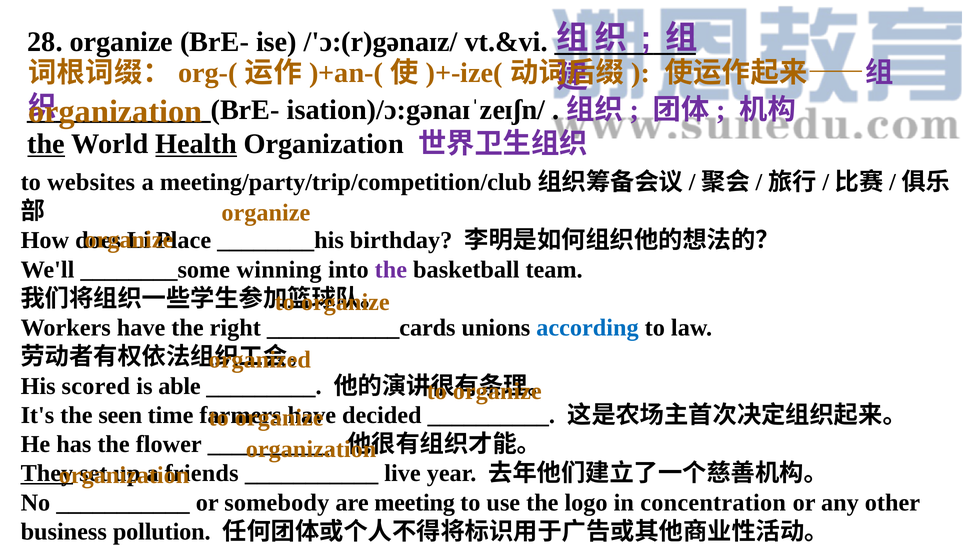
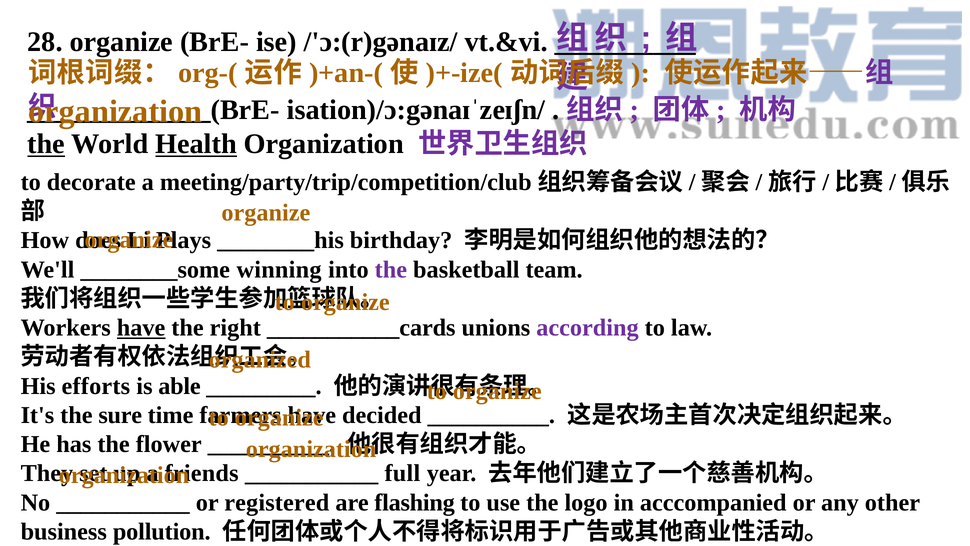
websites: websites -> decorate (91, 182)
Place: Place -> Plays (184, 240)
have underline: none -> present (141, 328)
according colour: blue -> purple (587, 328)
scored: scored -> efforts (96, 386)
seen: seen -> sure (120, 415)
They underline: present -> none (47, 473)
live: live -> full (402, 473)
somebody: somebody -> registered (277, 502)
meeting: meeting -> flashing (415, 502)
concentration: concentration -> acccompanied (713, 502)
